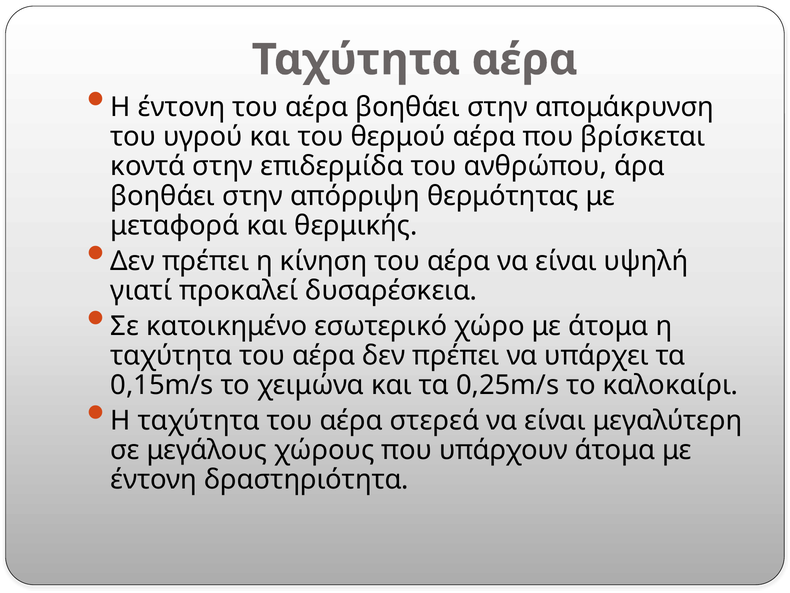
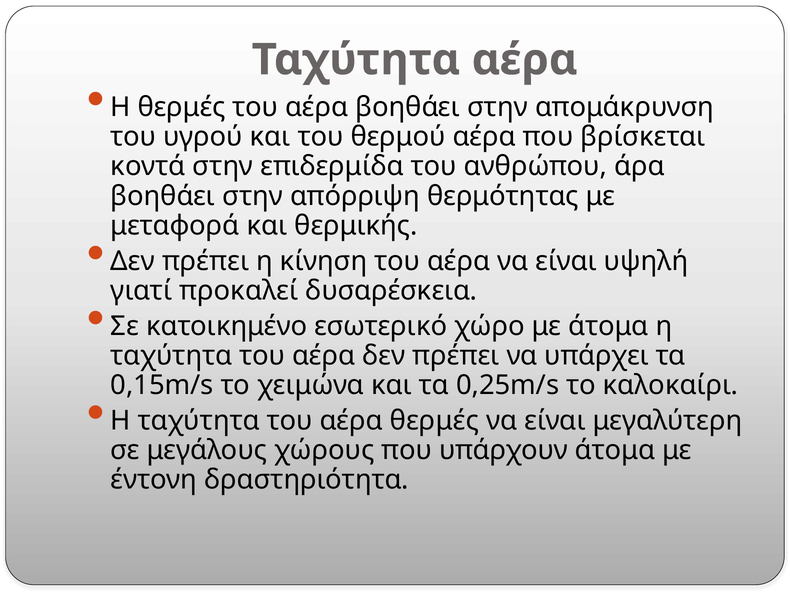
Η έντονη: έντονη -> θερμές (182, 107)
αέρα στερεά: στερεά -> θερμές (434, 420)
